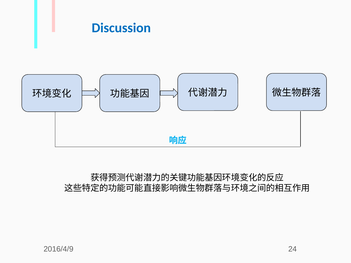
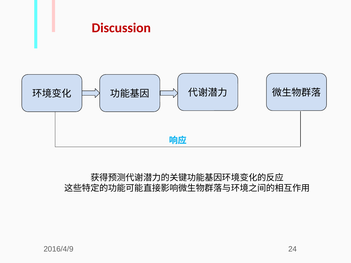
Discussion colour: blue -> red (121, 28)
